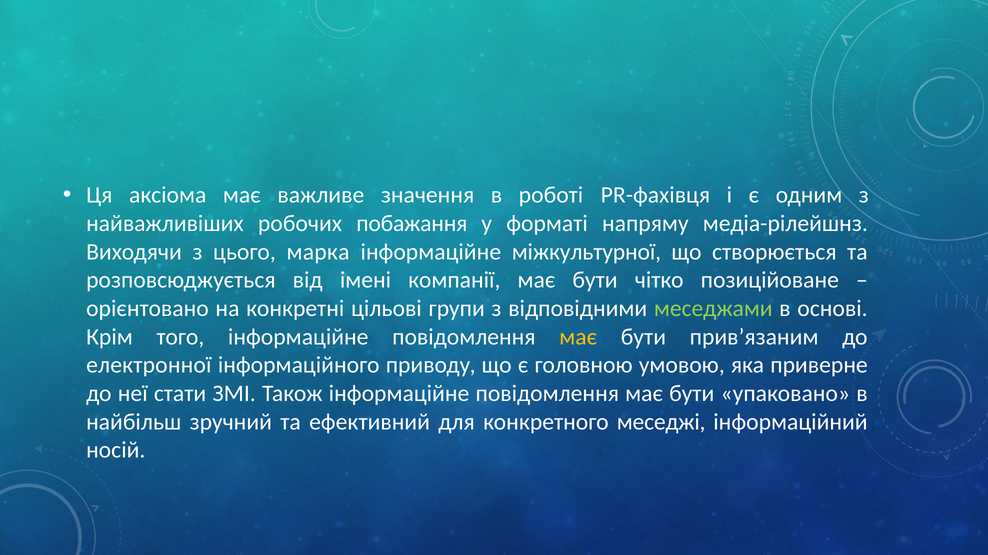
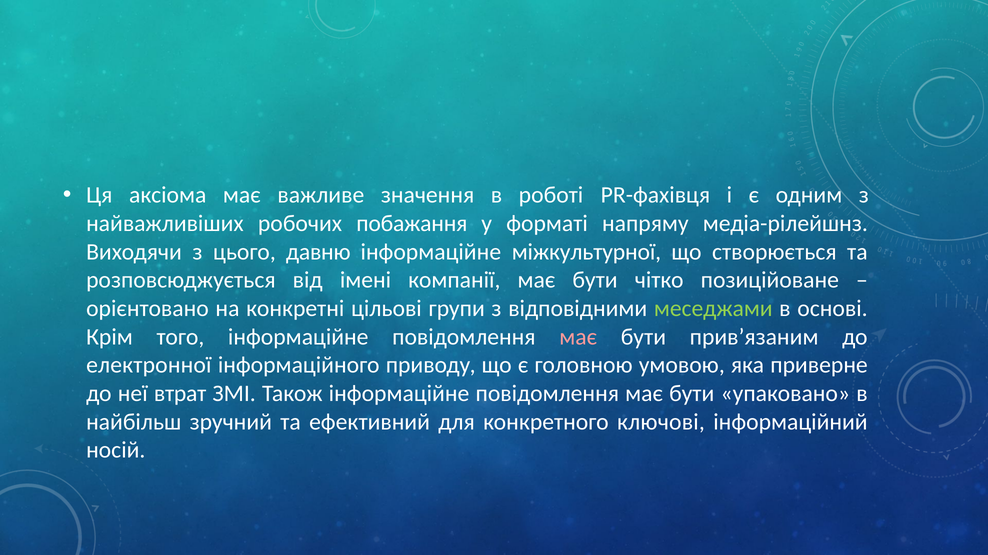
марка: марка -> давню (318, 252)
має colour: yellow -> pink (578, 337)
стати: стати -> втрат (180, 394)
меседжі: меседжі -> ключові (661, 422)
